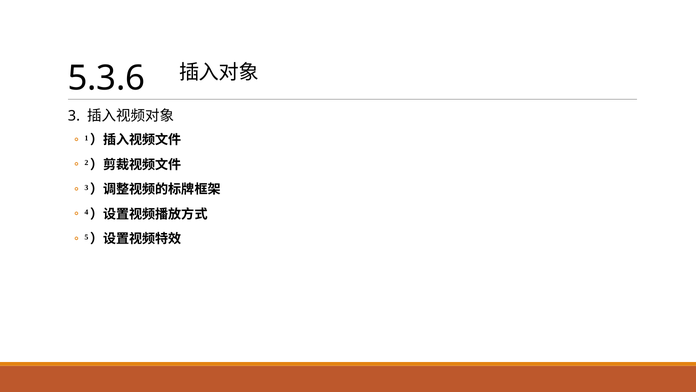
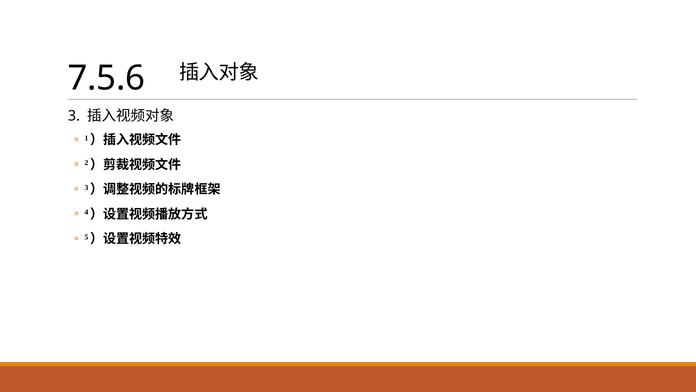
5.3.6: 5.3.6 -> 7.5.6 (106, 78)
